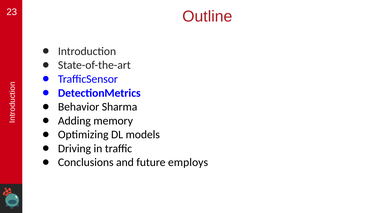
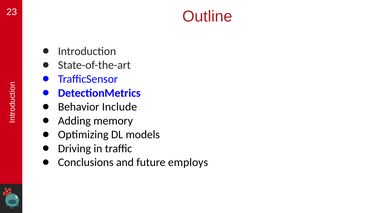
Sharma: Sharma -> Include (119, 107)
